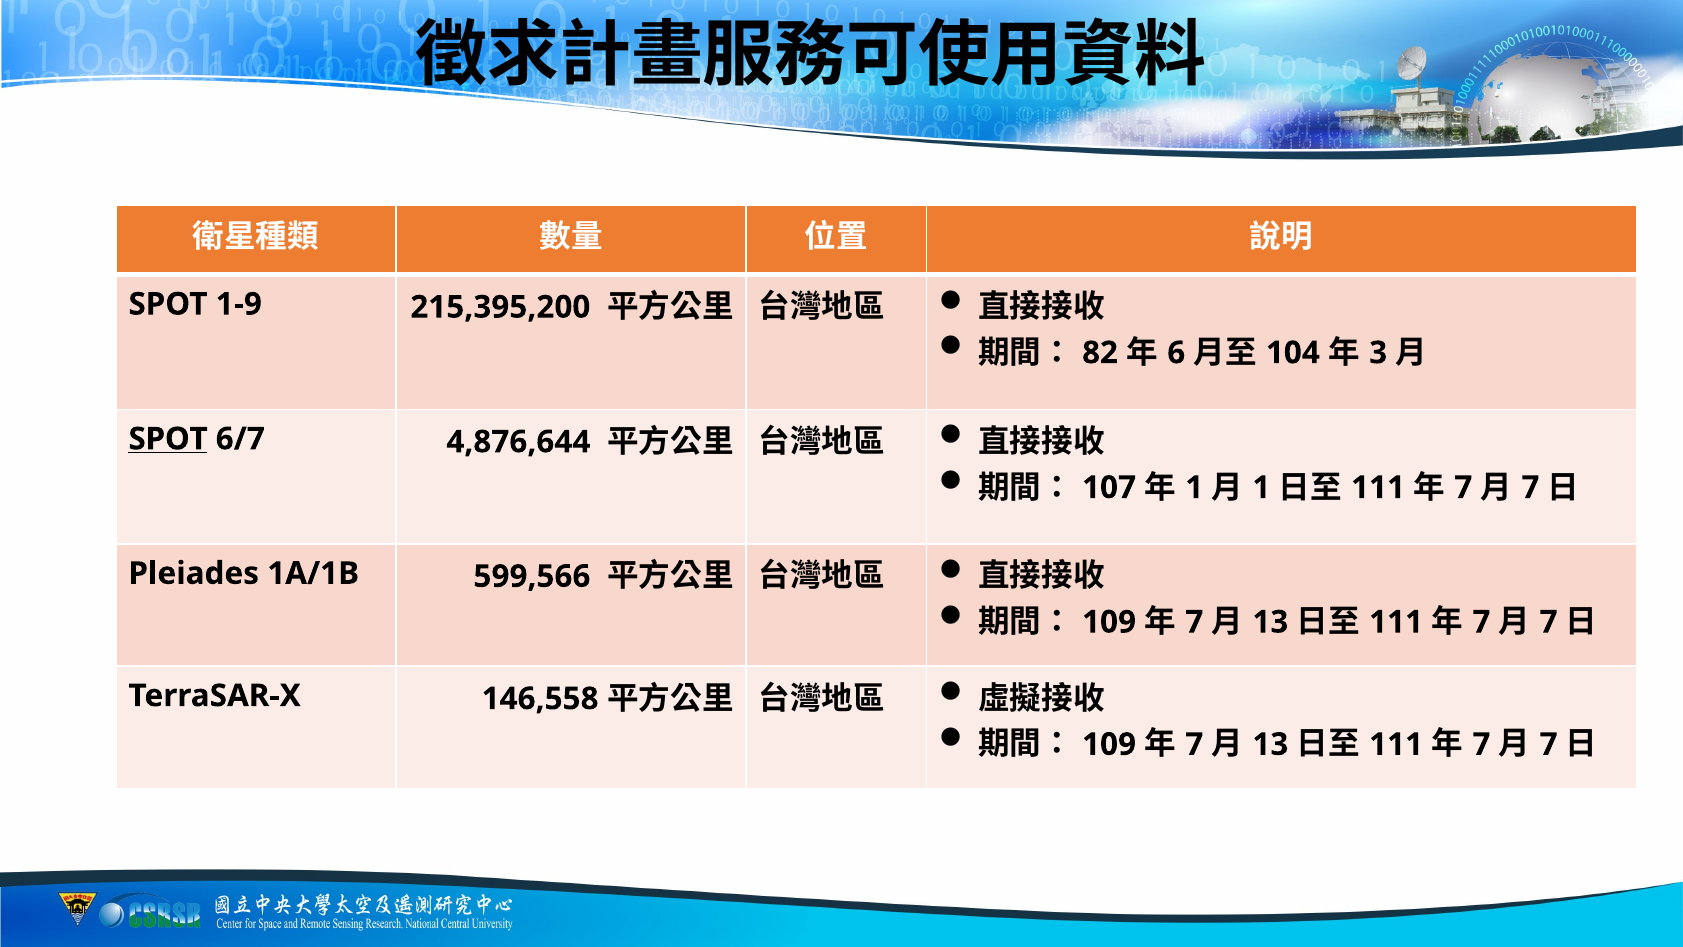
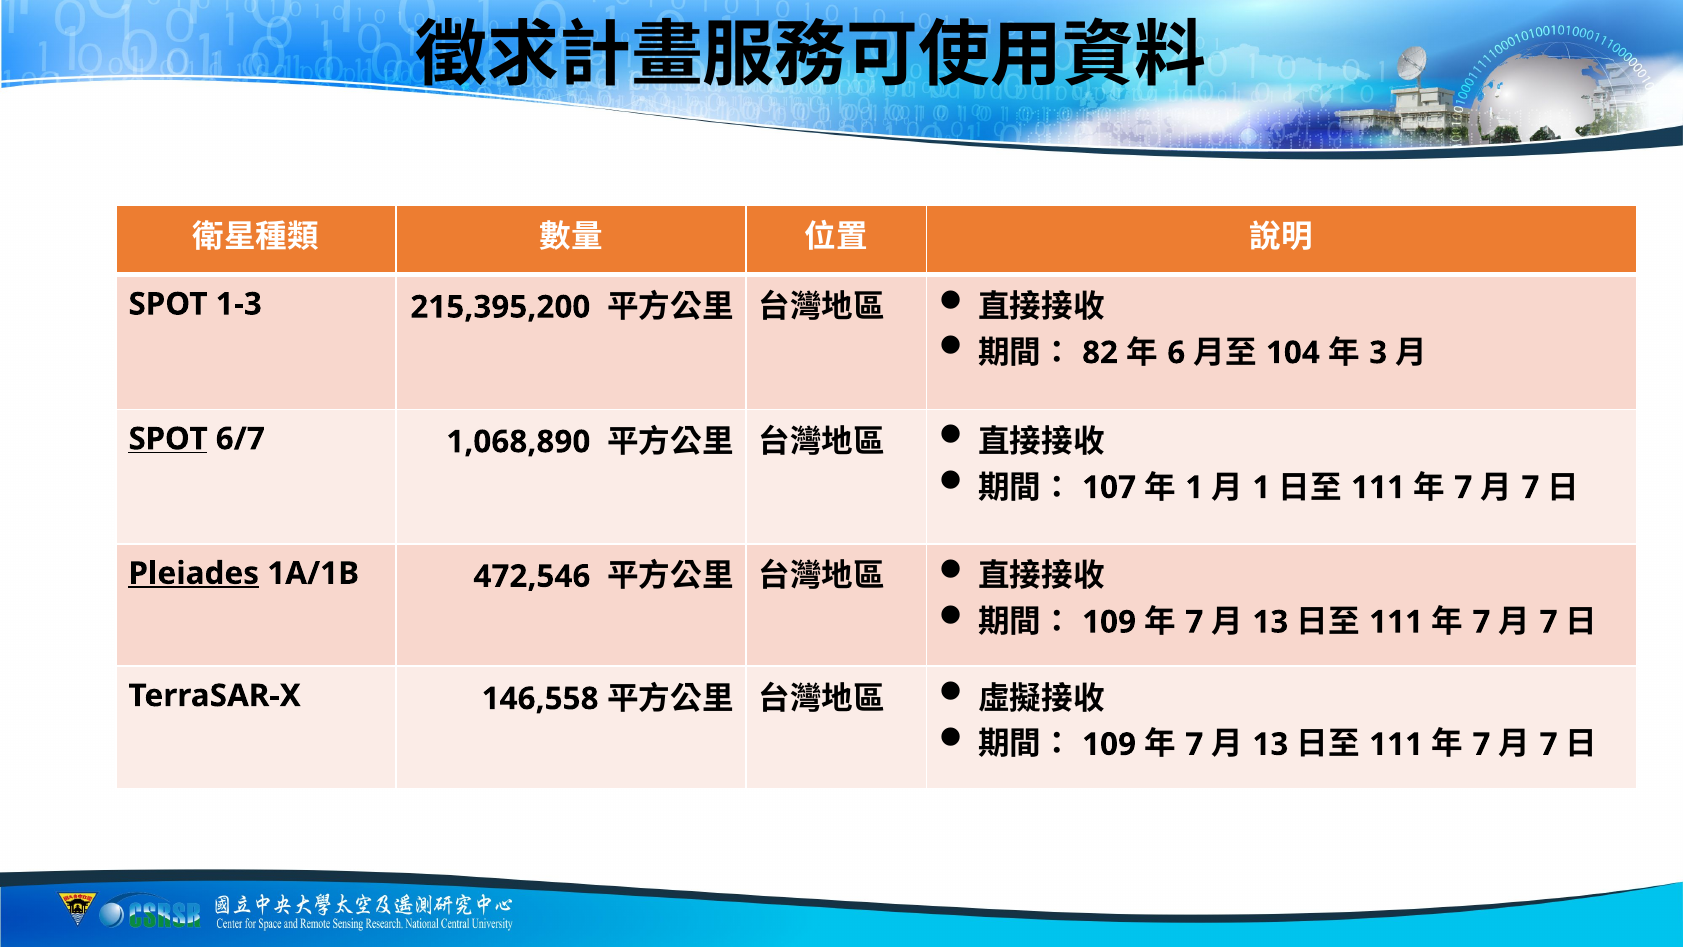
1-9: 1-9 -> 1-3 (239, 304)
4,876,644: 4,876,644 -> 1,068,890 (518, 442)
Pleiades underline: none -> present (194, 573)
599,566: 599,566 -> 472,546 (532, 576)
